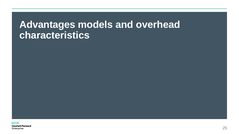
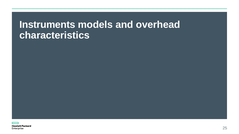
Advantages: Advantages -> Instruments (47, 25)
